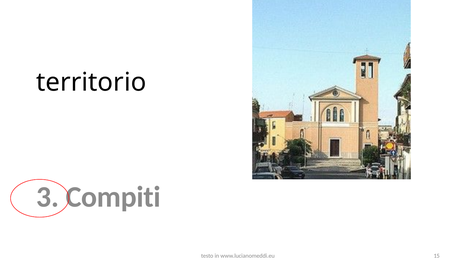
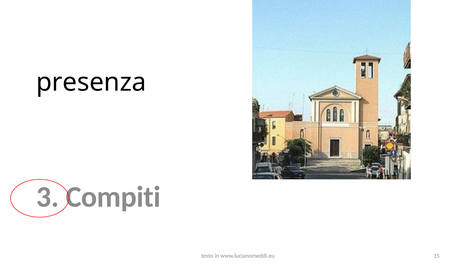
territorio: territorio -> presenza (91, 82)
